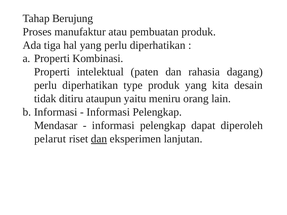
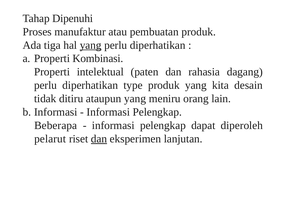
Berujung: Berujung -> Dipenuhi (73, 18)
yang underline: none -> present (91, 45)
ataupun yaitu: yaitu -> yang (135, 99)
Mendasar: Mendasar -> Beberapa (56, 126)
